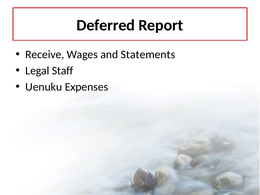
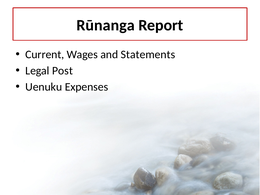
Deferred: Deferred -> Rūnanga (106, 25)
Receive: Receive -> Current (45, 55)
Staff: Staff -> Post (62, 71)
